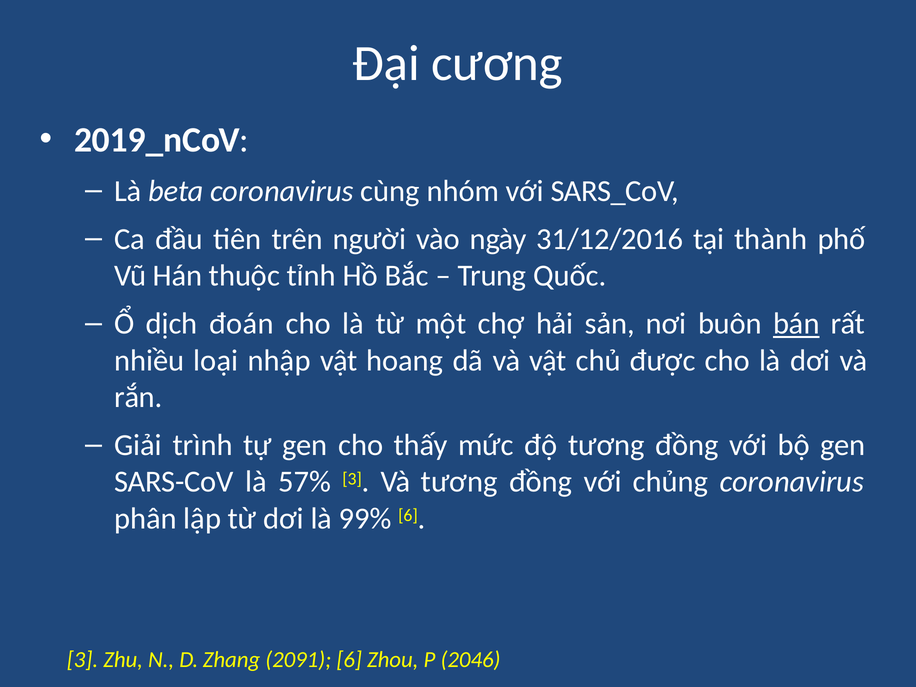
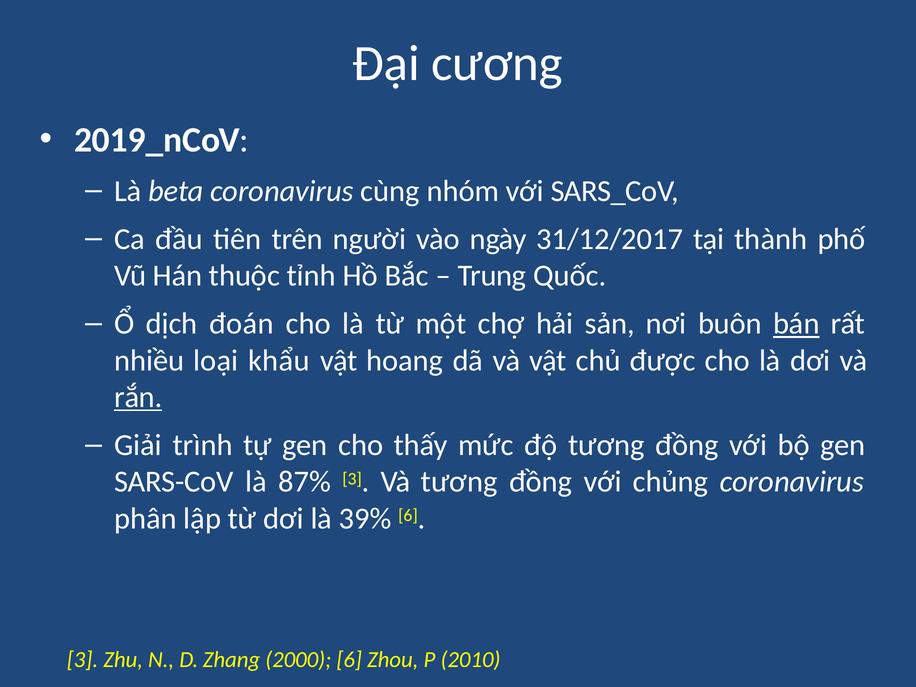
31/12/2016: 31/12/2016 -> 31/12/2017 (610, 239)
nhập: nhập -> khẩu (279, 360)
rắn underline: none -> present (138, 397)
57%: 57% -> 87% (305, 482)
99%: 99% -> 39% (365, 519)
2091: 2091 -> 2000 (298, 660)
2046: 2046 -> 2010 (471, 660)
